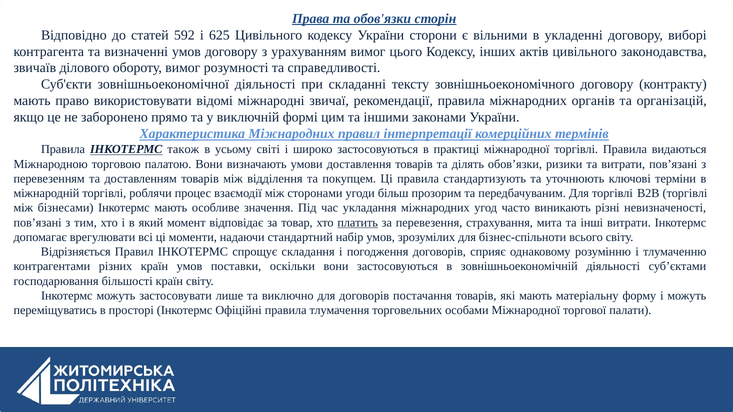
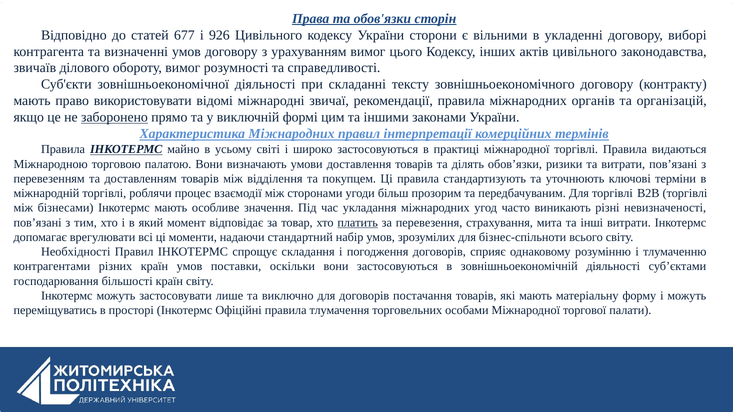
592: 592 -> 677 (184, 35)
625: 625 -> 926 (219, 35)
заборонено underline: none -> present (114, 117)
також: також -> майно (183, 149)
Відрізняється: Відрізняється -> Необхідності (76, 252)
